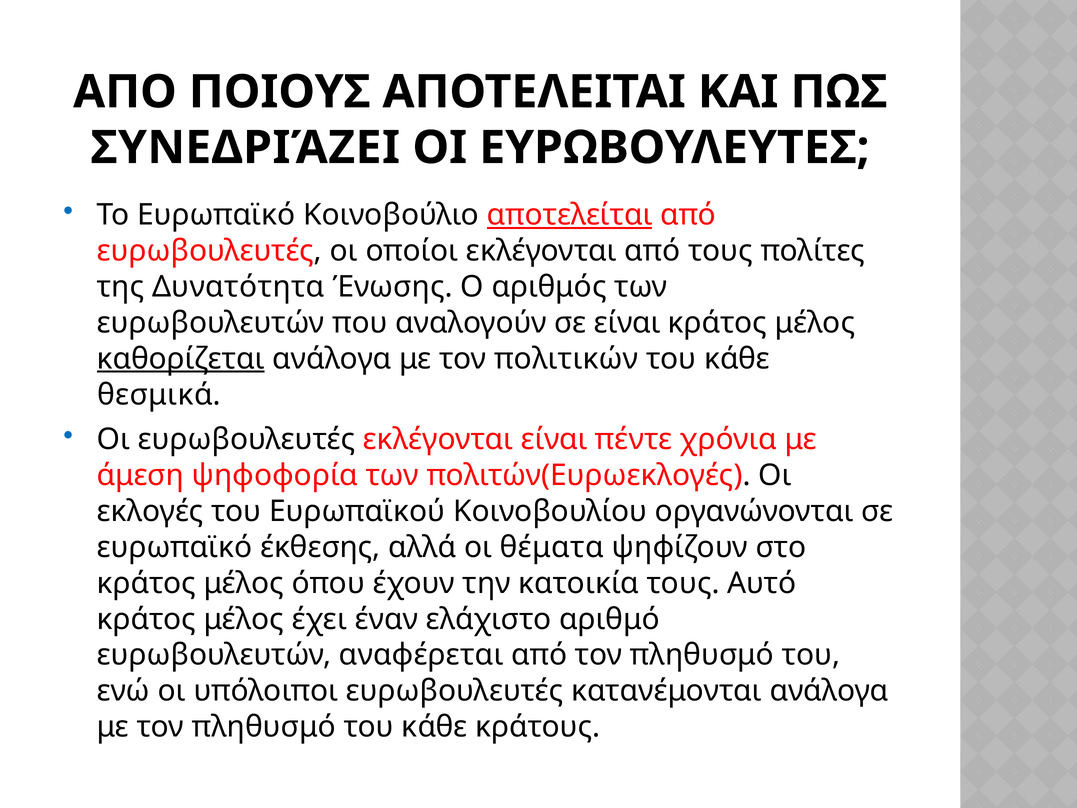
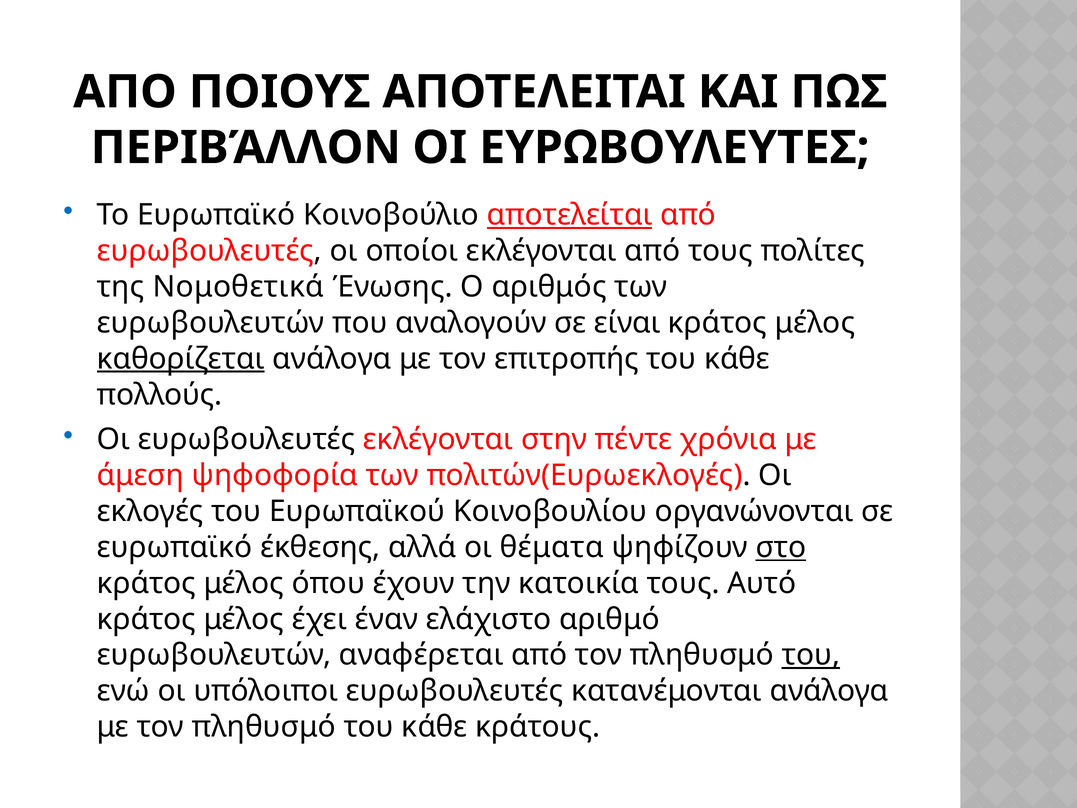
ΣΥΝΕΔΡΙΆΖΕΙ: ΣΥΝΕΔΡΙΆΖΕΙ -> ΠΕΡΙΒΆΛΛΟΝ (246, 148)
Δυνατότητα: Δυνατότητα -> Νομοθετικά (238, 287)
πολιτικών: πολιτικών -> επιτροπής (566, 359)
θεσμικά: θεσμικά -> πολλούς (159, 395)
εκλέγονται είναι: είναι -> στην (554, 439)
στο underline: none -> present (781, 547)
του underline: none -> present (811, 655)
